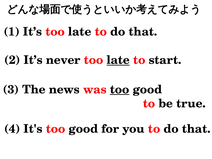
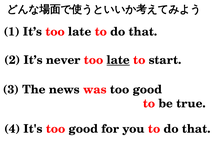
too underline: present -> none (120, 89)
